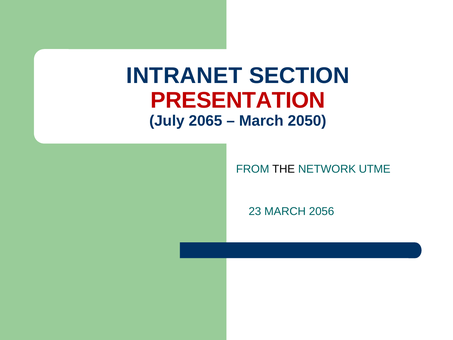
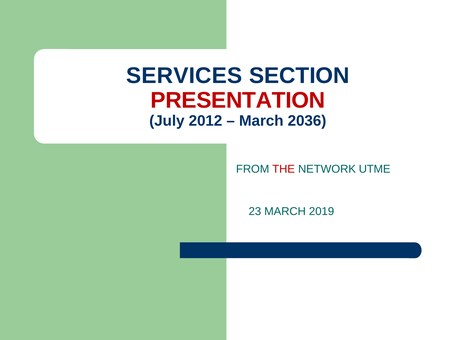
INTRANET: INTRANET -> SERVICES (184, 76)
2065: 2065 -> 2012 (205, 121)
2050: 2050 -> 2036 (307, 121)
THE colour: black -> red (284, 169)
2056: 2056 -> 2019 (322, 211)
